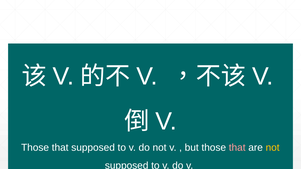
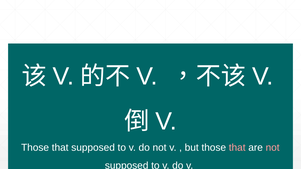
not colour: yellow -> pink (273, 148)
